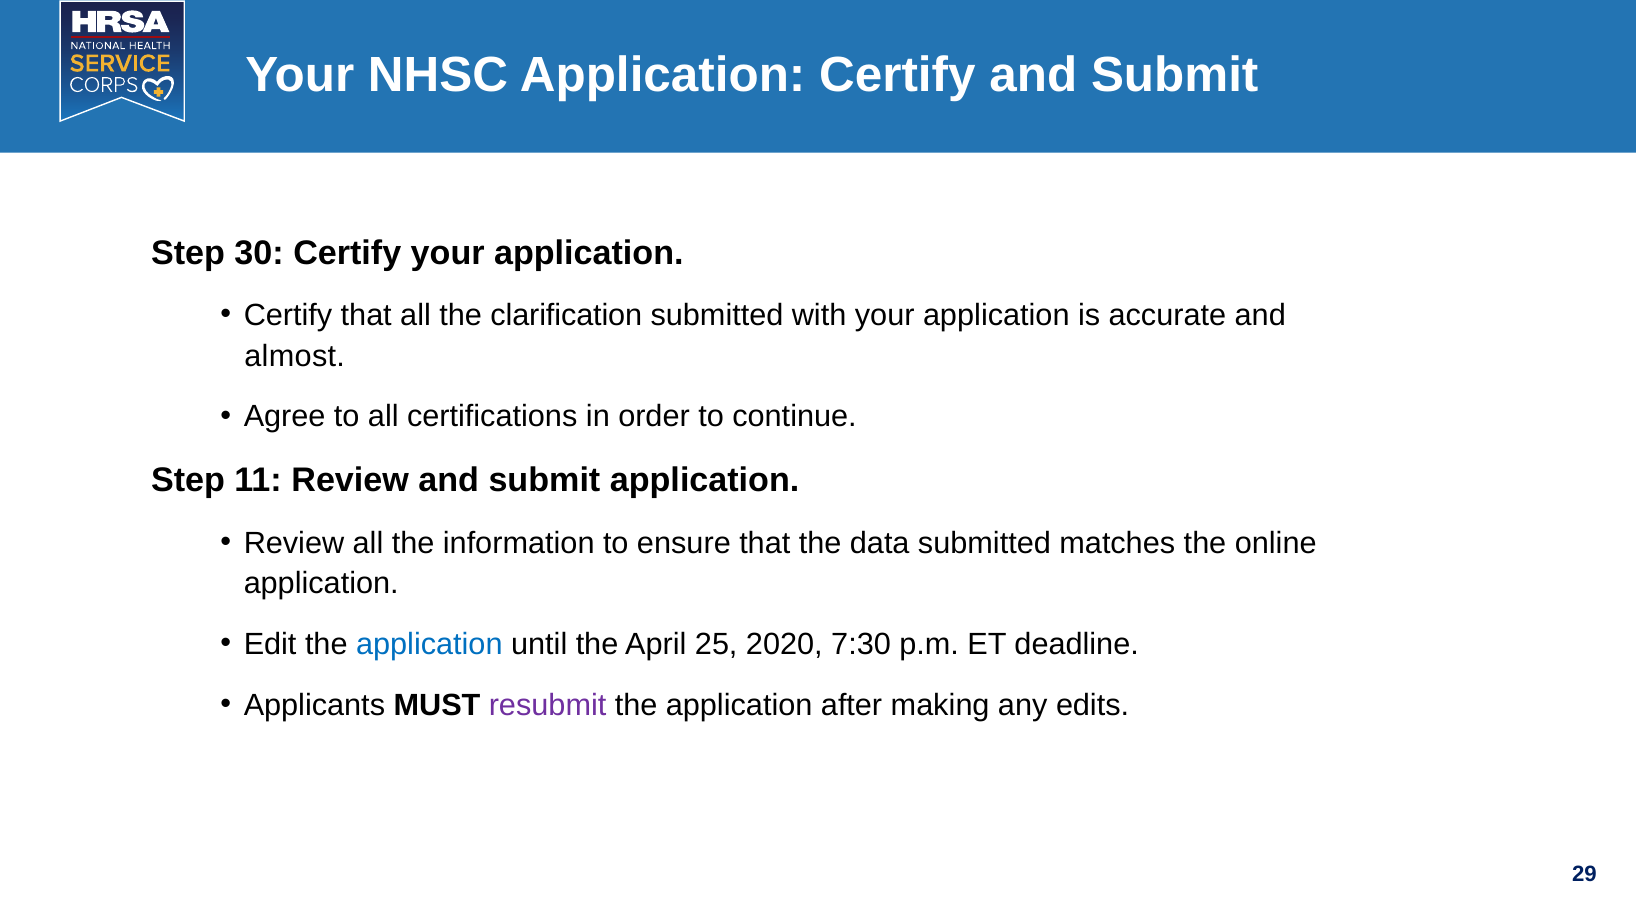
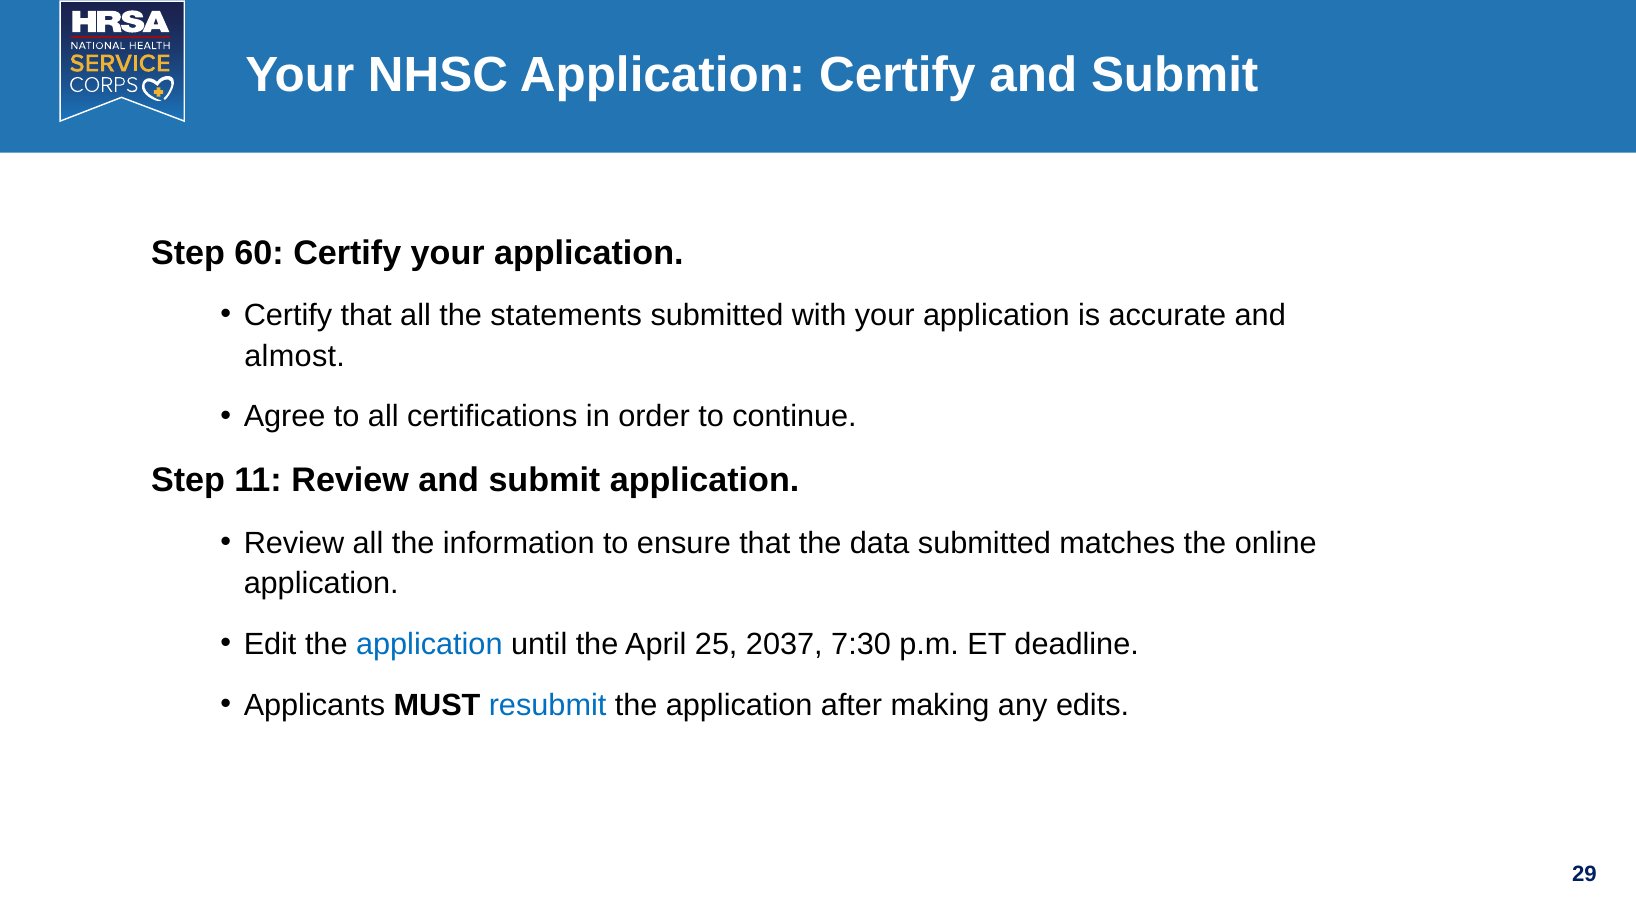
30: 30 -> 60 (259, 253)
clarification: clarification -> statements (566, 316)
2020: 2020 -> 2037 (784, 645)
resubmit colour: purple -> blue (548, 706)
